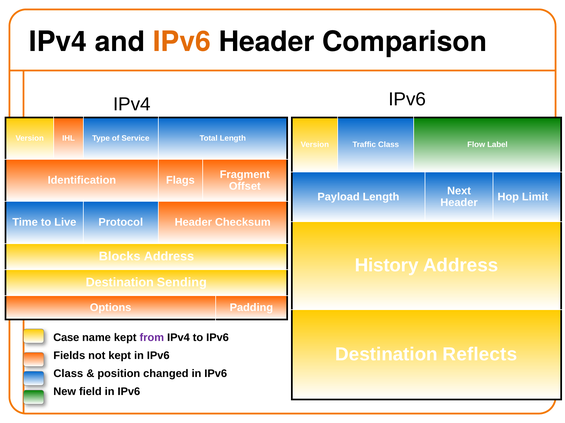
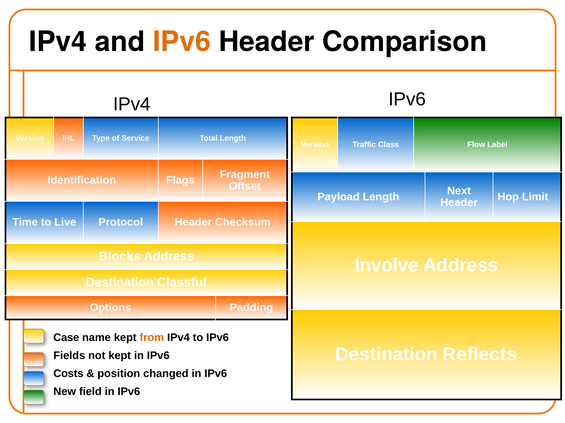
History: History -> Involve (387, 266)
Sending: Sending -> Classful (182, 283)
from colour: purple -> orange (152, 338)
Class: Class -> Costs (68, 374)
